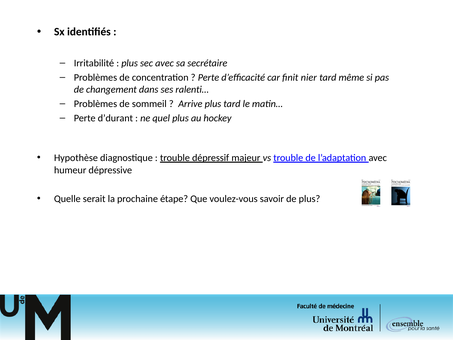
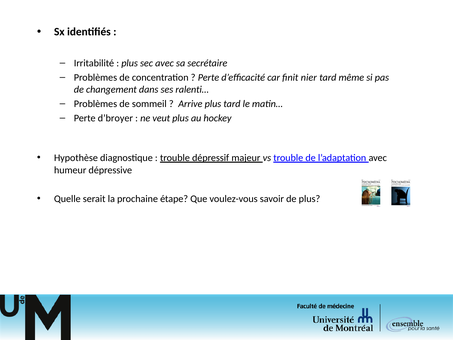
d’durant: d’durant -> d’broyer (115, 118)
quel: quel -> veut (161, 118)
